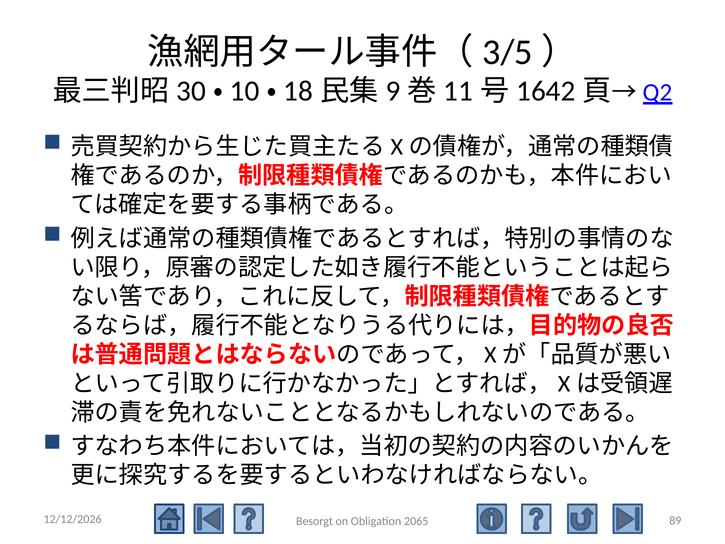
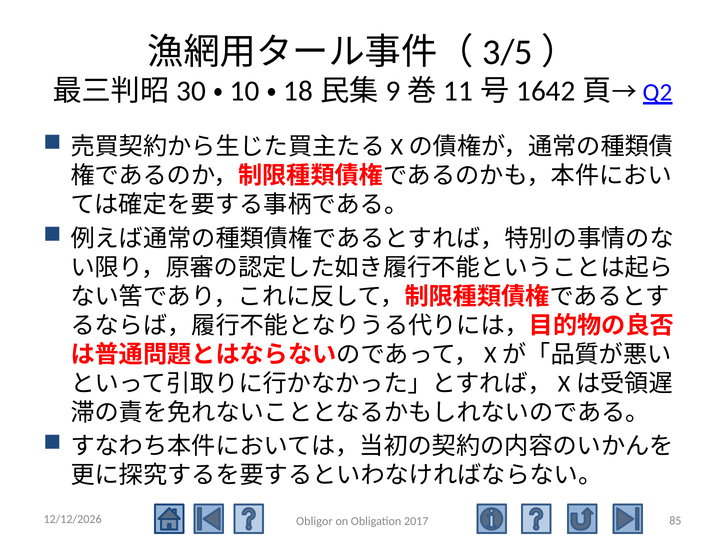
89: 89 -> 85 (675, 521)
Besorgt: Besorgt -> Obligor (314, 521)
2065: 2065 -> 2017 (416, 521)
